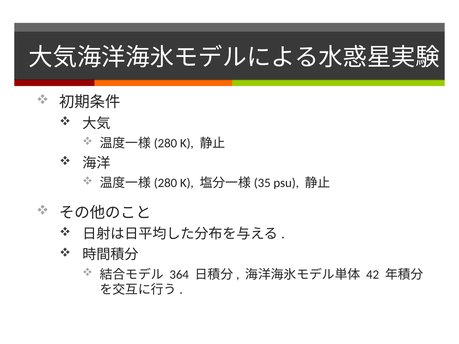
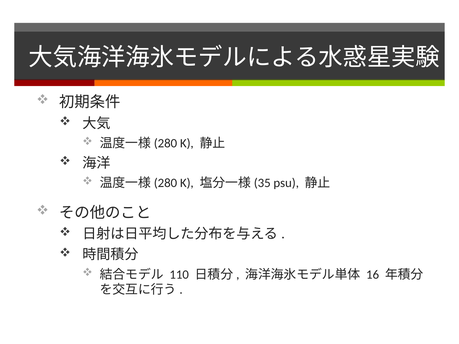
364: 364 -> 110 (179, 275)
42: 42 -> 16 (373, 275)
